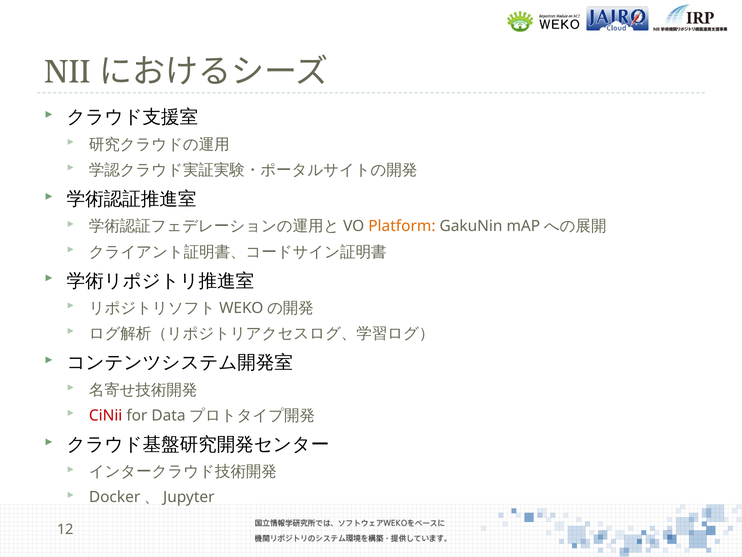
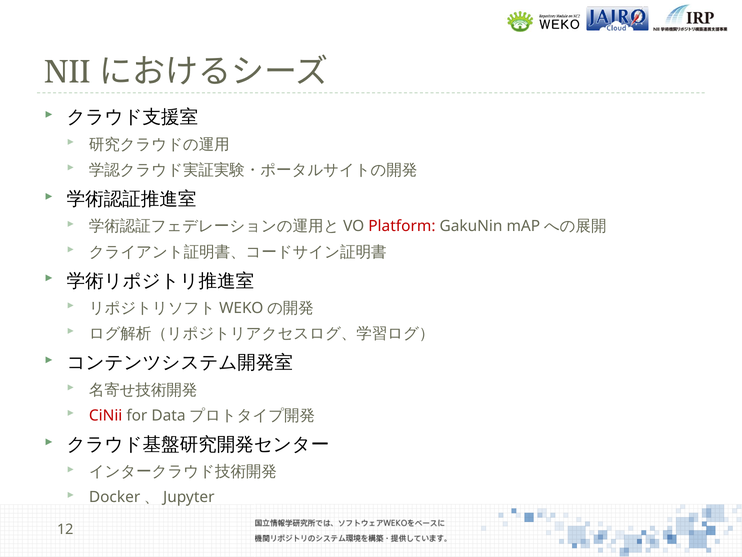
Platform colour: orange -> red (402, 226)
